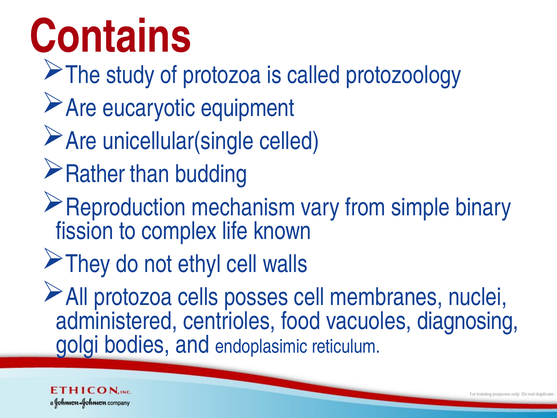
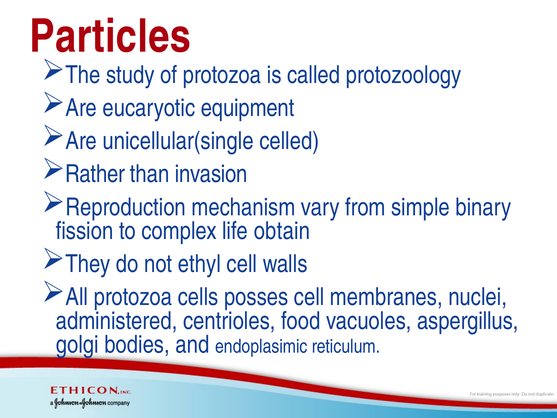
Contains: Contains -> Particles (110, 36)
budding: budding -> invasion (211, 174)
known: known -> obtain (282, 231)
diagnosing: diagnosing -> aspergillus (468, 321)
